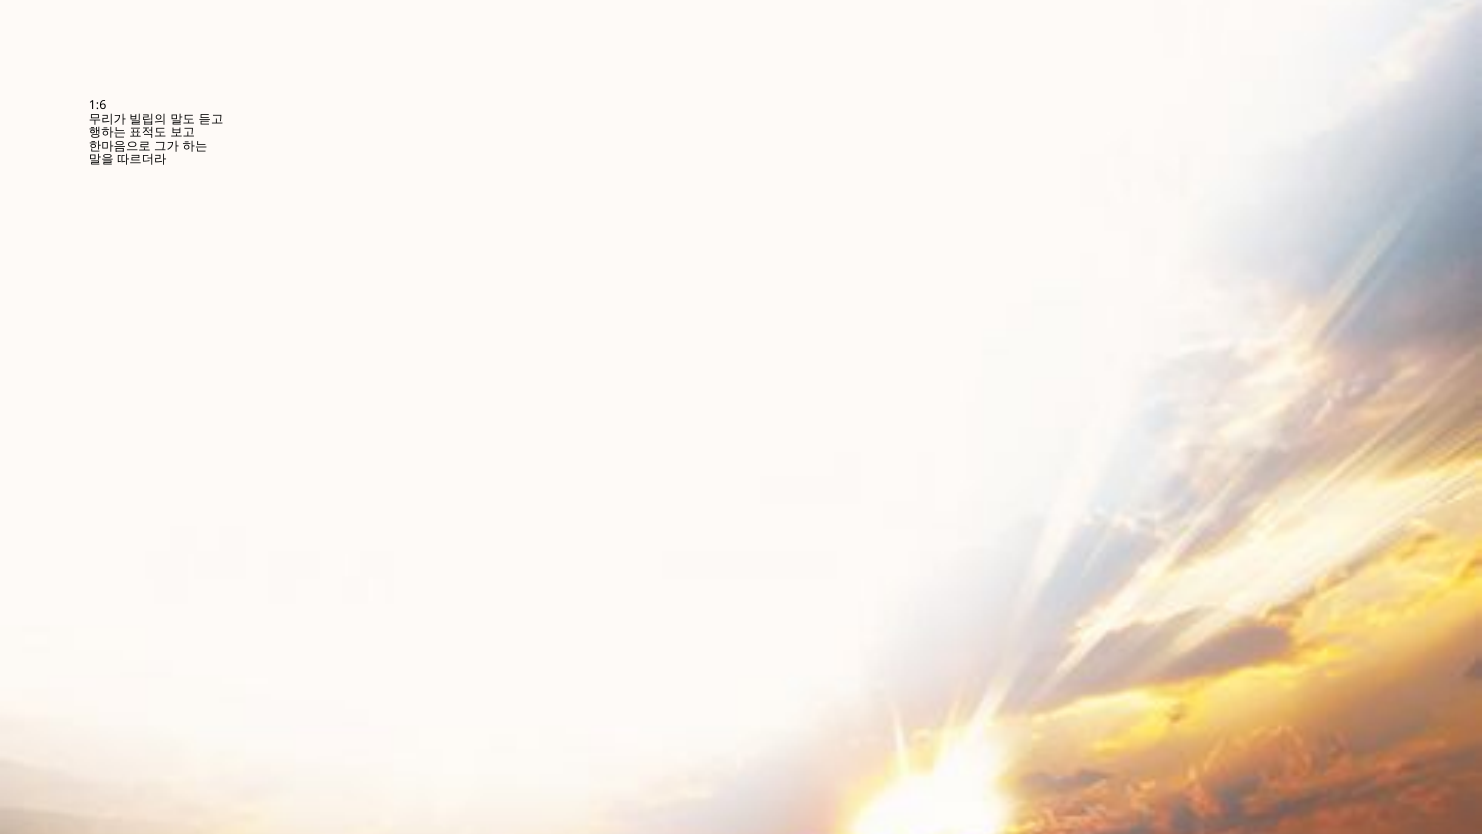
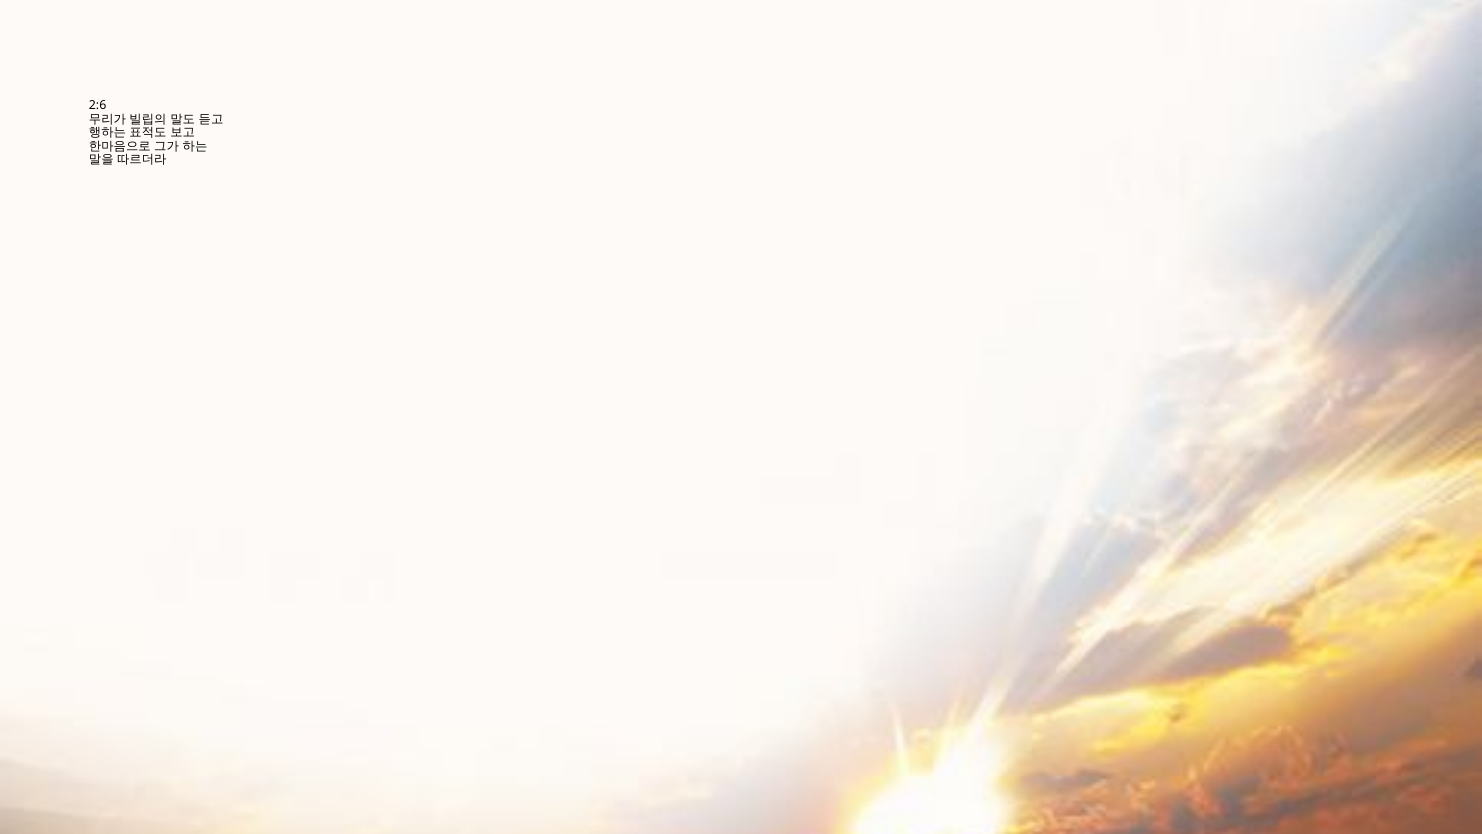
1:6: 1:6 -> 2:6 (98, 106)
